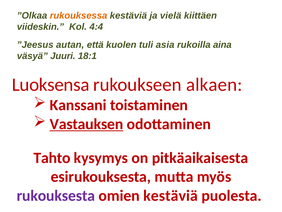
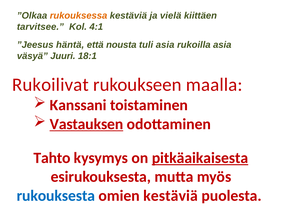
viideskin: viideskin -> tarvitsee (40, 27)
4:4: 4:4 -> 4:1 (96, 27)
autan: autan -> häntä (70, 45)
kuolen: kuolen -> nousta (121, 45)
rukoilla aina: aina -> asia (222, 45)
Luoksensa: Luoksensa -> Rukoilivat (50, 84)
alkaen: alkaen -> maalla (214, 84)
pitkäaikaisesta underline: none -> present (200, 158)
rukouksesta colour: purple -> blue (56, 195)
